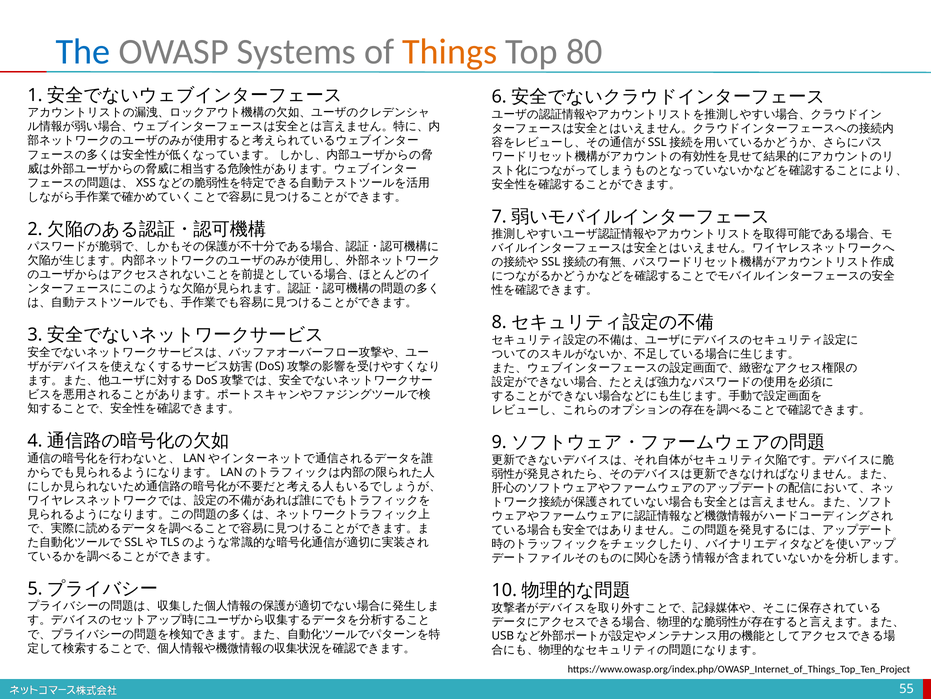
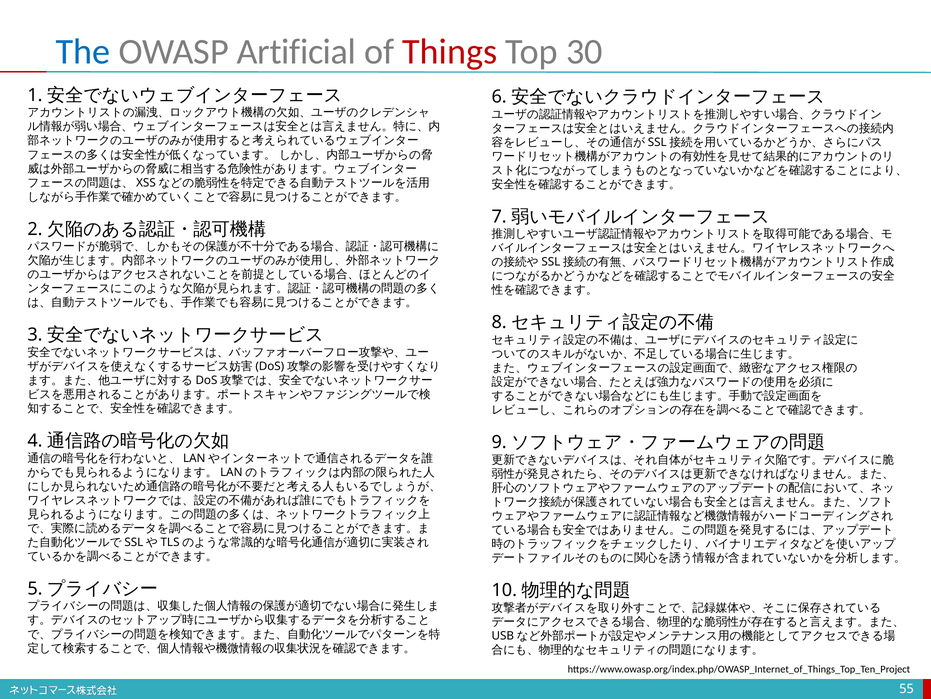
Systems: Systems -> Artificial (297, 52)
Things colour: orange -> red (450, 52)
80: 80 -> 30 (584, 52)
